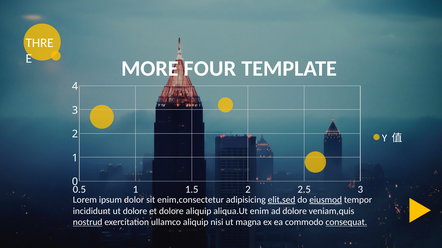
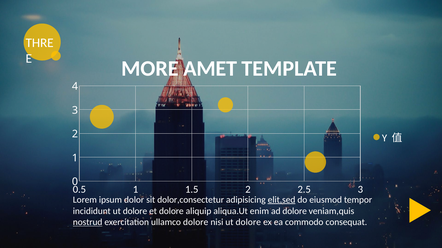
FOUR: FOUR -> AMET (210, 69)
enim,consectetur: enim,consectetur -> dolor,consectetur (191, 200)
eiusmod underline: present -> none (326, 200)
ullamco aliquip: aliquip -> dolore (196, 223)
nisi ut magna: magna -> dolore (248, 223)
consequat underline: present -> none (346, 223)
